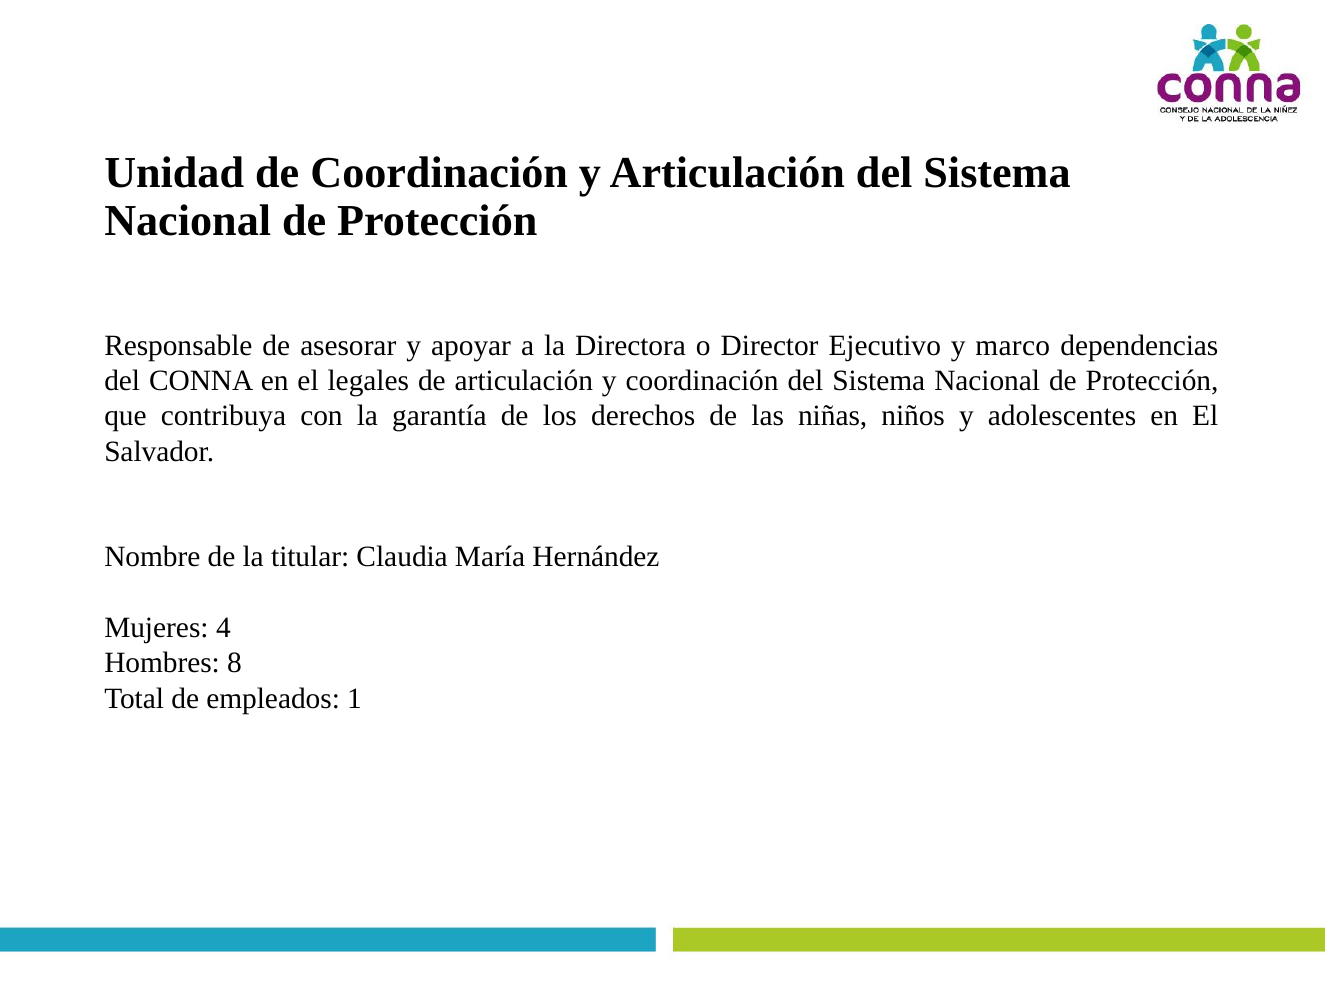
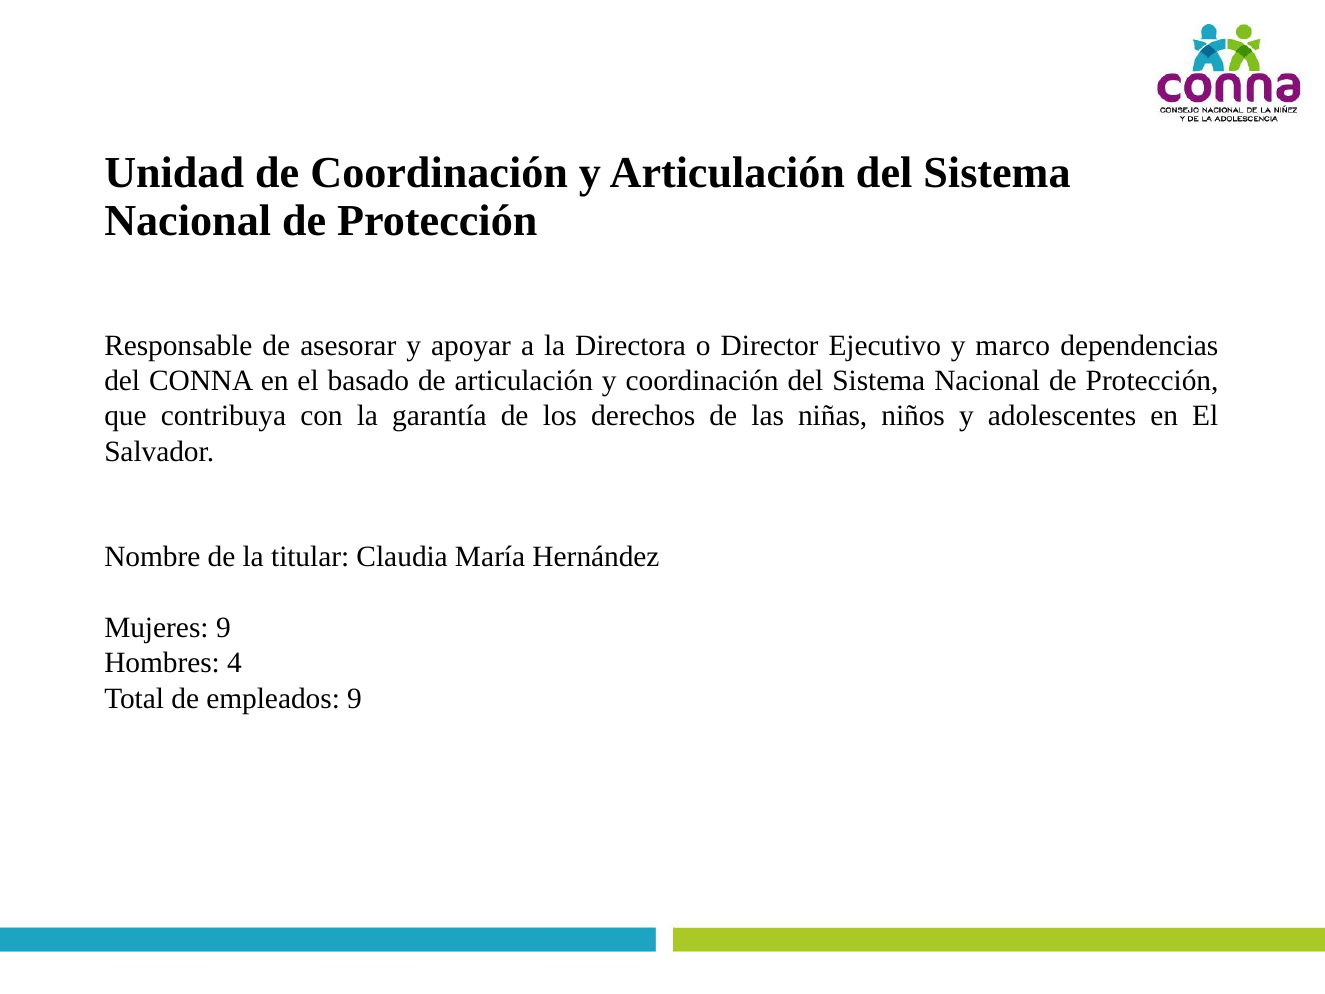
legales: legales -> basado (368, 381)
Mujeres 4: 4 -> 9 (223, 628)
8: 8 -> 4 (235, 663)
empleados 1: 1 -> 9 (355, 698)
